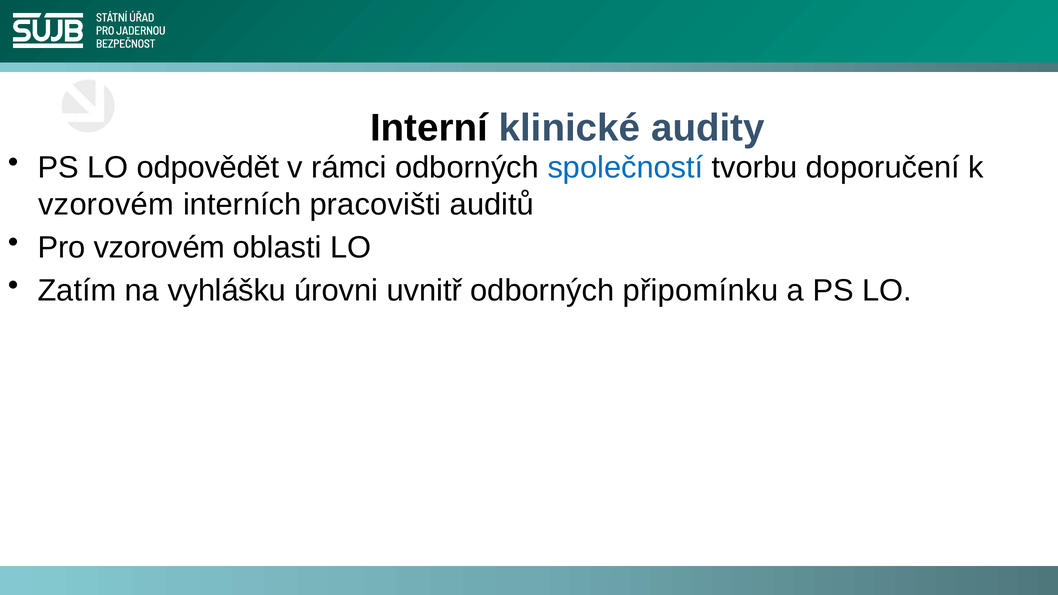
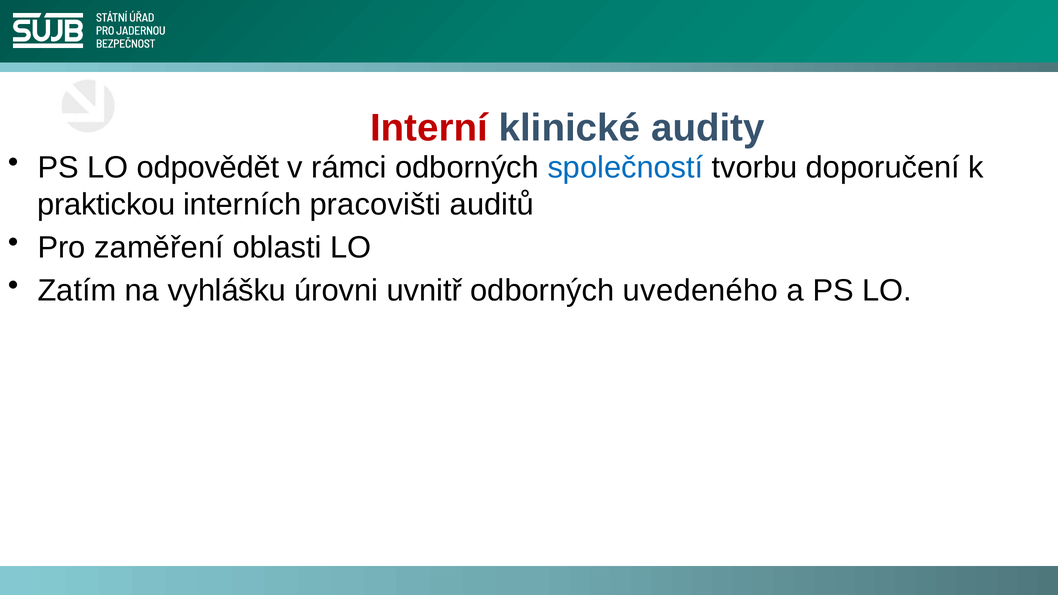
Interní colour: black -> red (429, 128)
vzorovém: vzorovém -> praktickou (106, 204)
Pro vzorovém: vzorovém -> zaměření (159, 248)
připomínku: připomínku -> uvedeného (700, 291)
